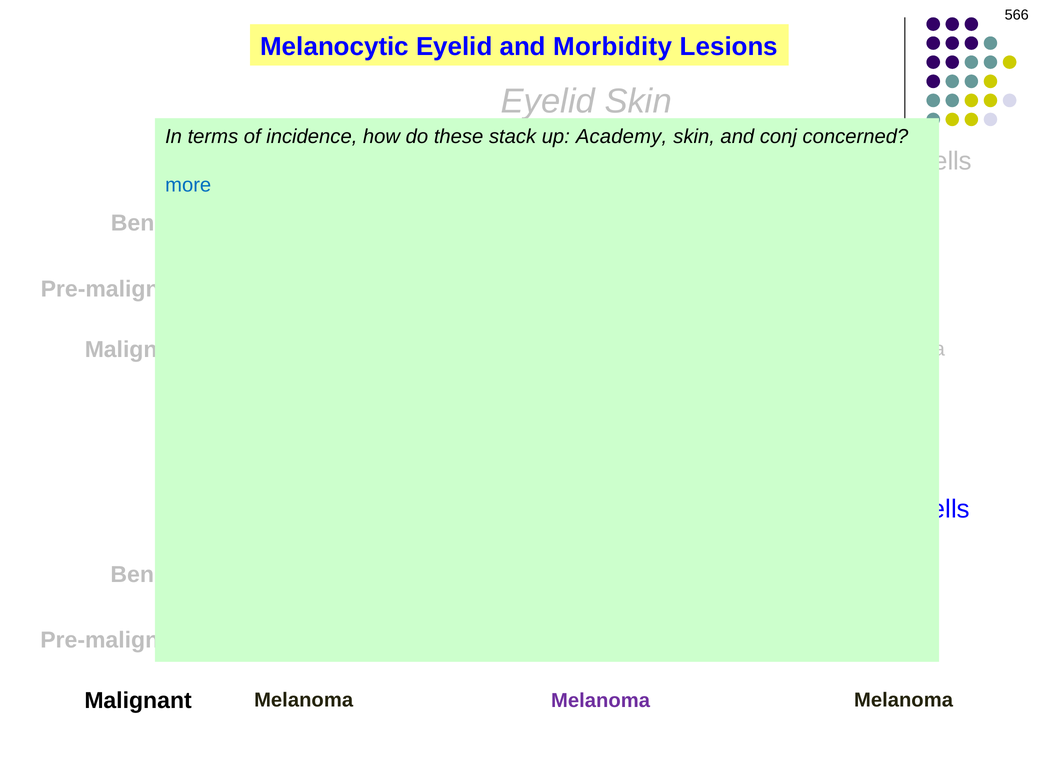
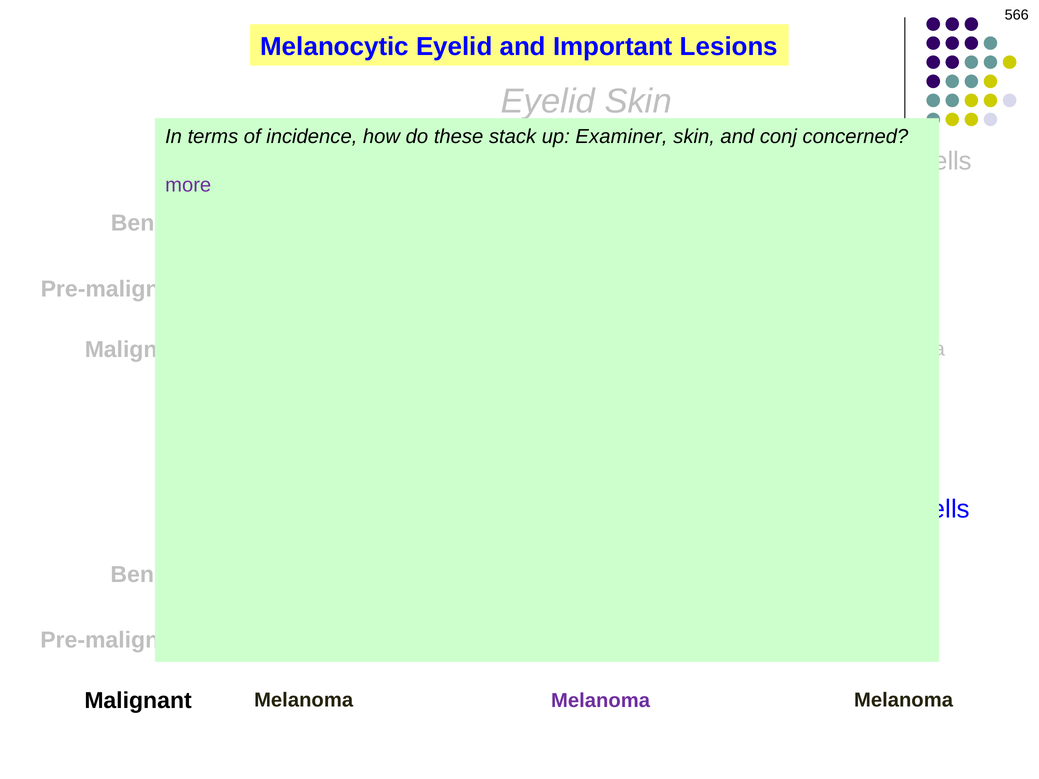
Morbidity: Morbidity -> Important (613, 47)
Academy: Academy -> Examiner (622, 137)
more colour: blue -> purple (188, 185)
